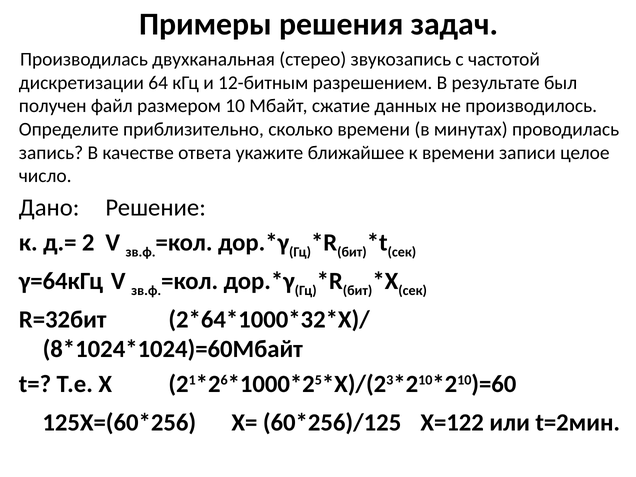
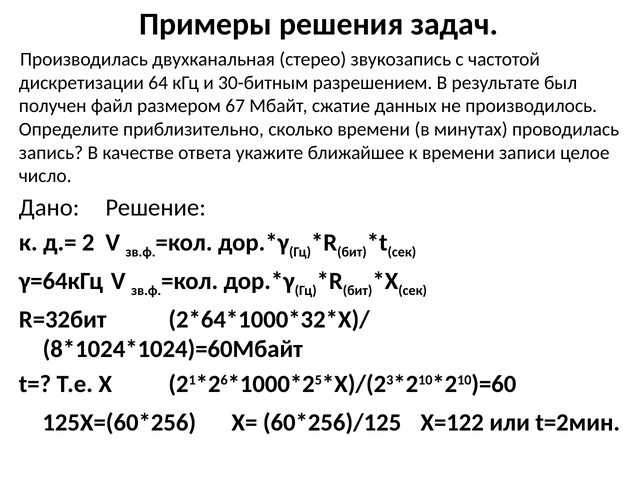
12-битным: 12-битным -> 30-битным (263, 83)
10: 10 -> 67 (235, 106)
